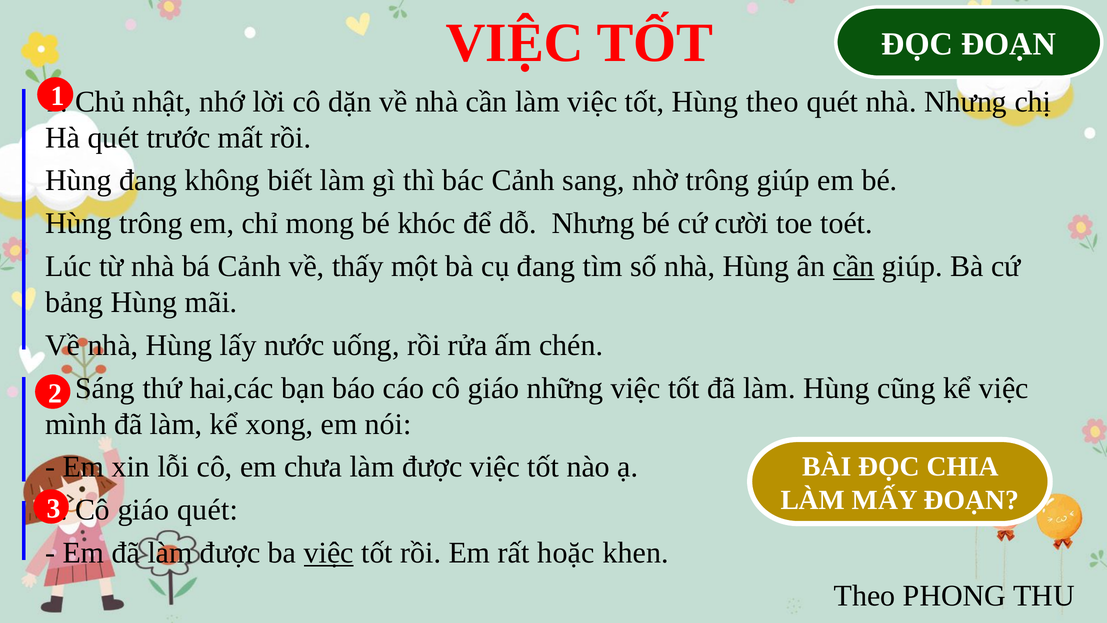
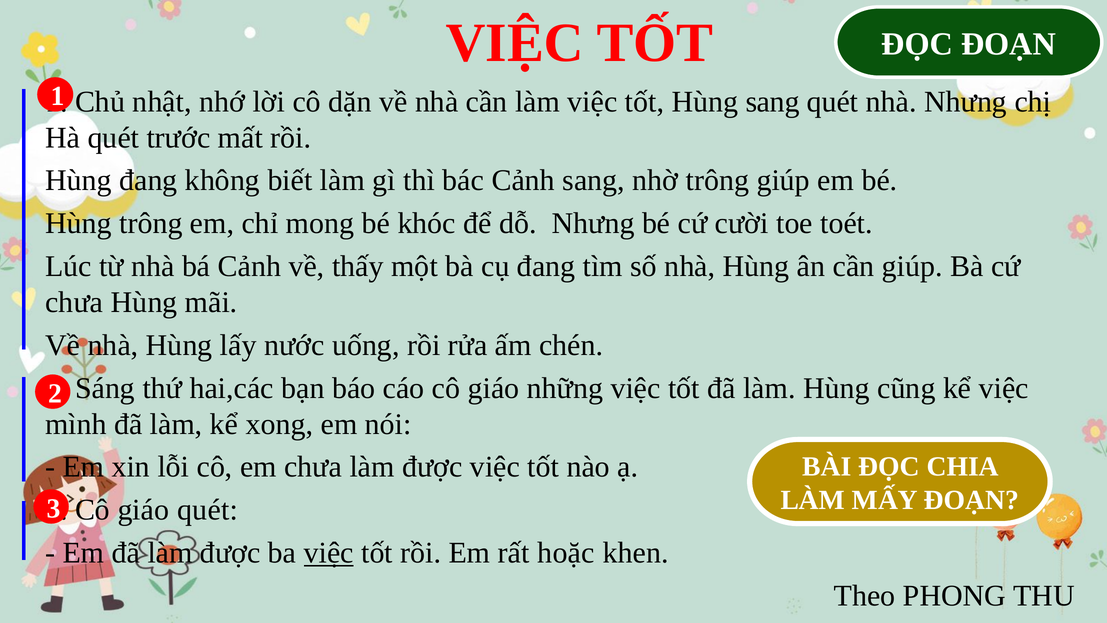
Hùng theo: theo -> sang (773, 102)
cần underline: present -> none (854, 266)
bảng: bảng -> chưa (74, 302)
